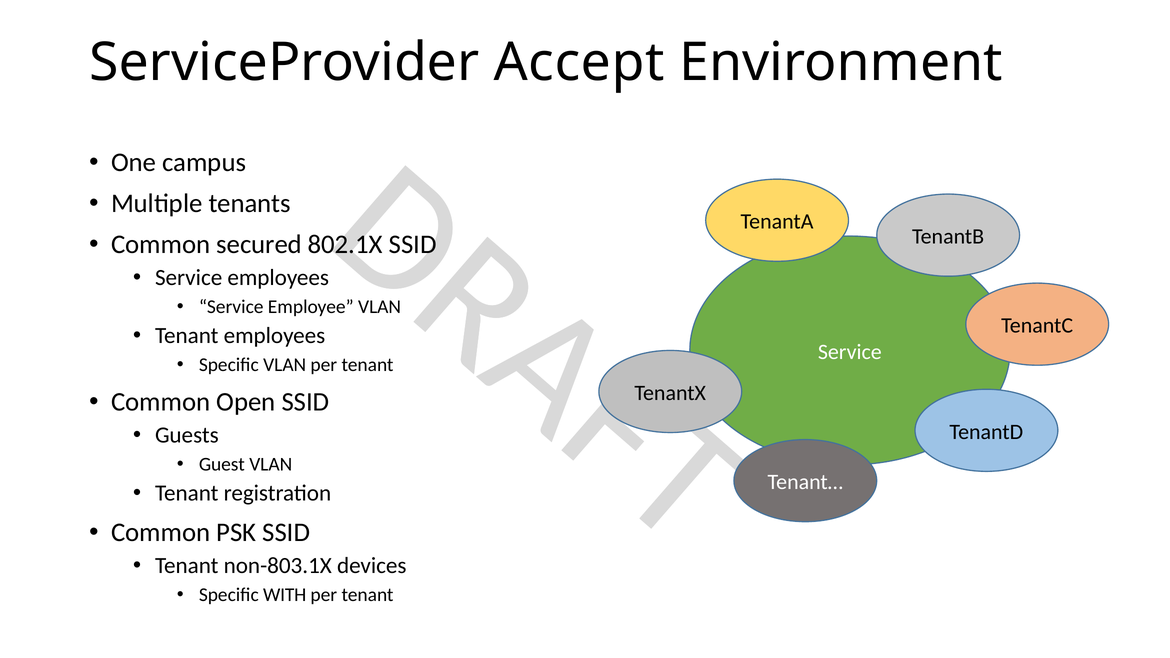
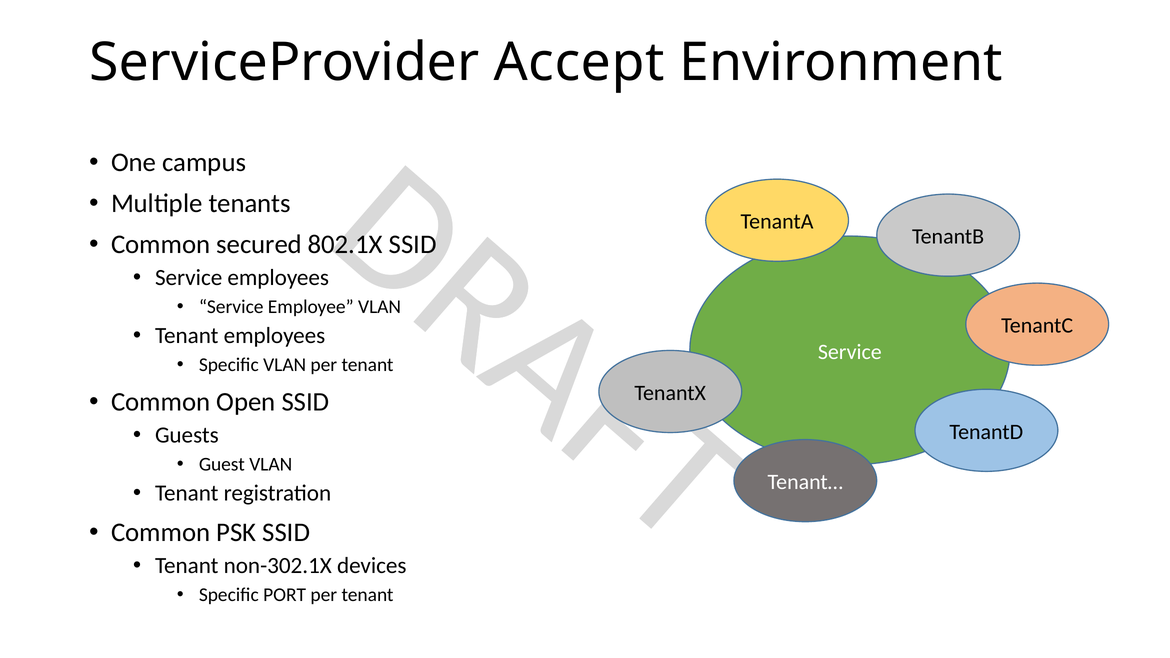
non-803.1X: non-803.1X -> non-302.1X (278, 566)
WITH: WITH -> PORT (285, 595)
